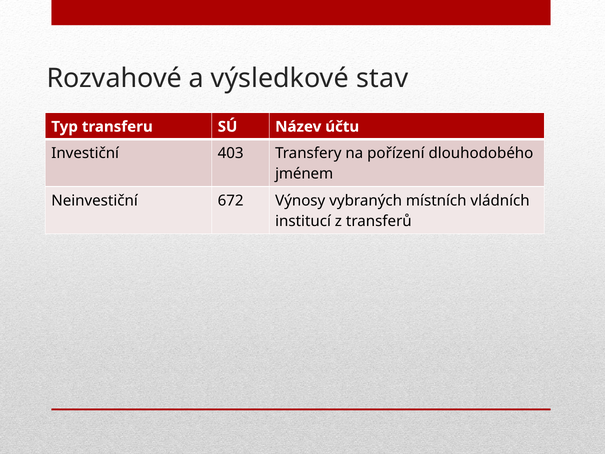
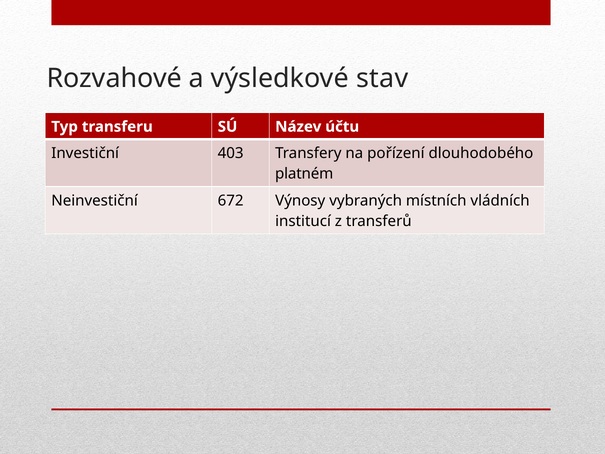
jménem: jménem -> platném (304, 174)
